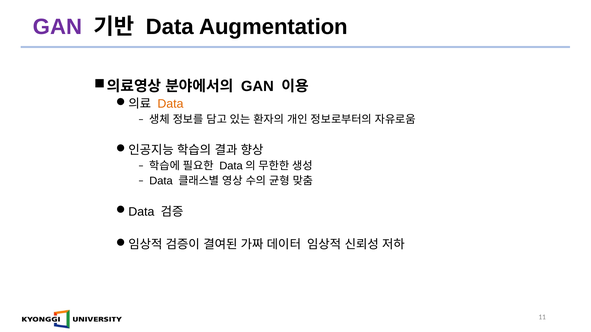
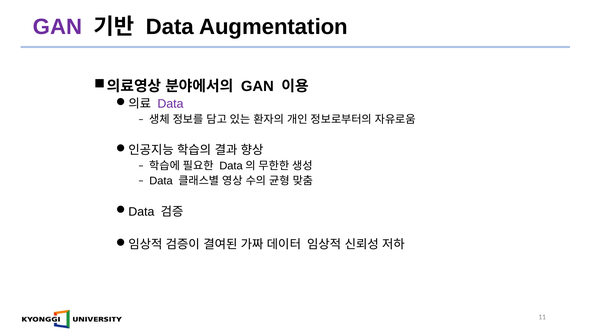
Data colour: orange -> purple (170, 104)
